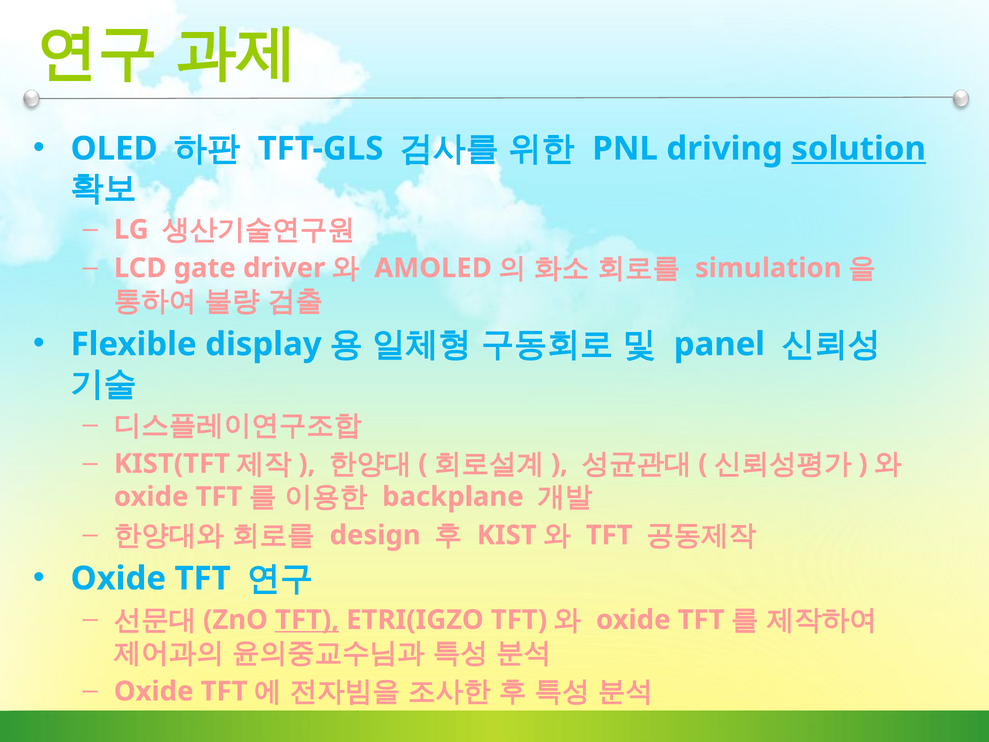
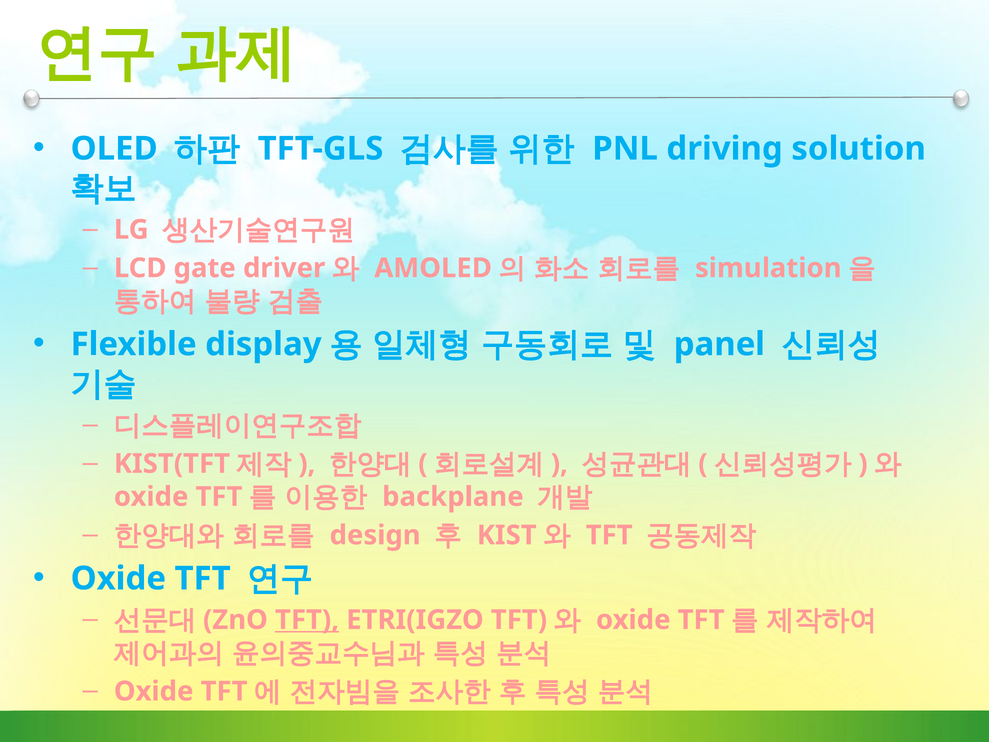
solution underline: present -> none (859, 149)
